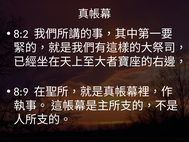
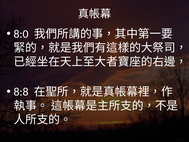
8:2: 8:2 -> 8:0 (21, 34)
8:9: 8:9 -> 8:8 (21, 92)
